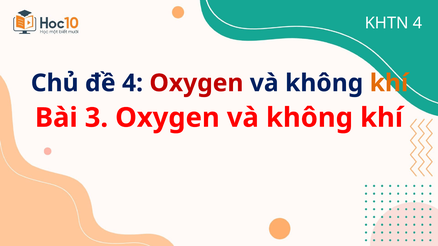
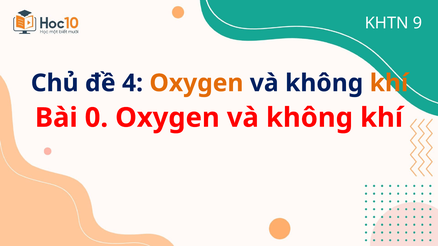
KHTN 4: 4 -> 9 (418, 23)
Oxygen colour: red -> orange (196, 83)
3: 3 -> 0 (96, 118)
